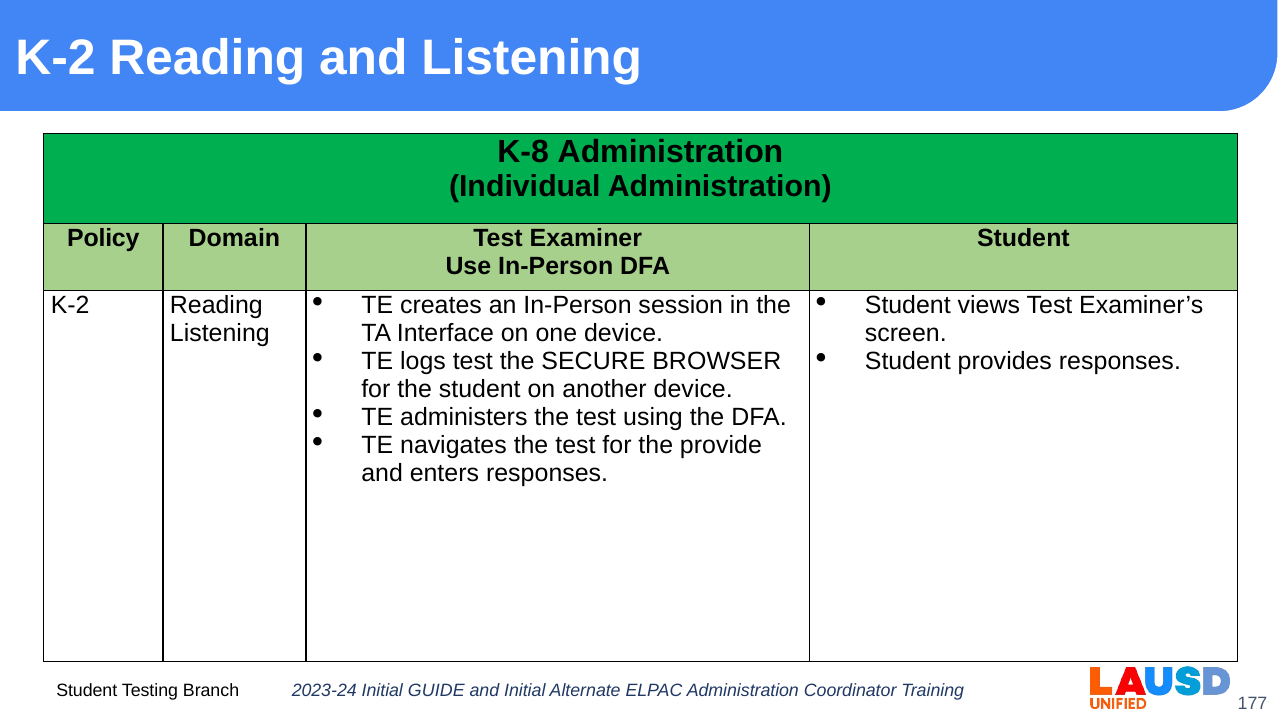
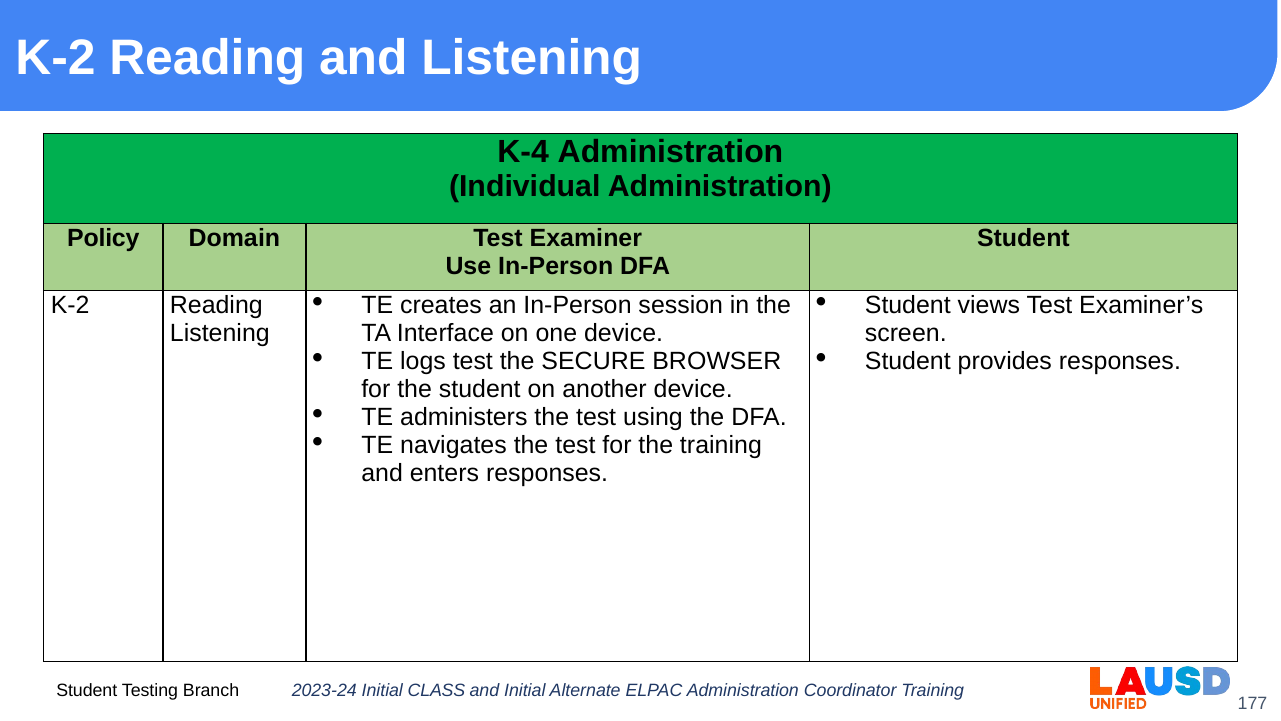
K-8: K-8 -> K-4 (523, 152)
the provide: provide -> training (721, 445)
GUIDE: GUIDE -> CLASS (436, 691)
